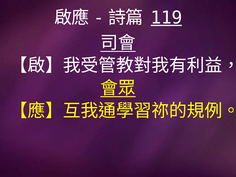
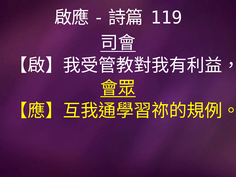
119 underline: present -> none (166, 18)
